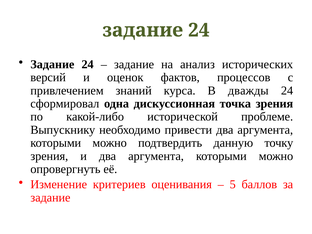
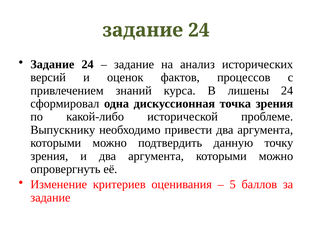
дважды: дважды -> лишены (248, 91)
